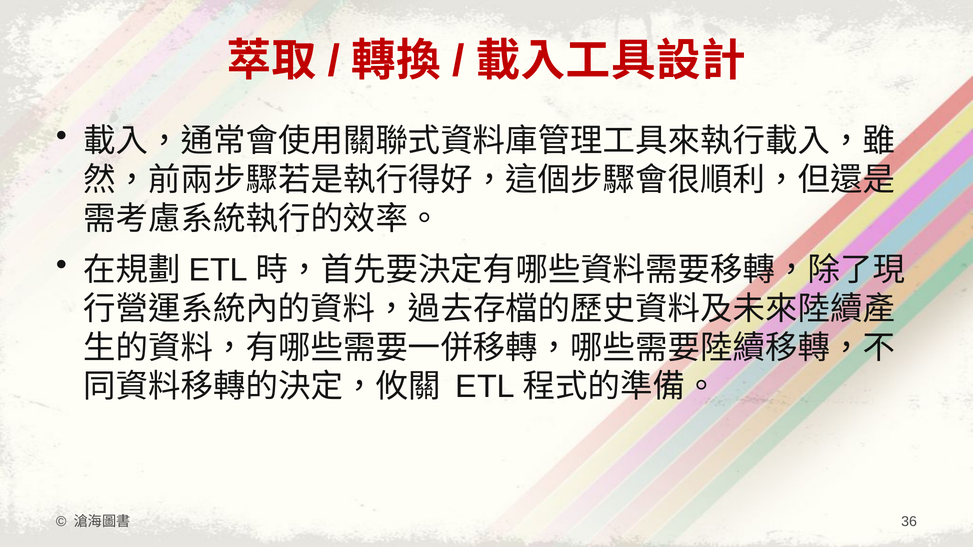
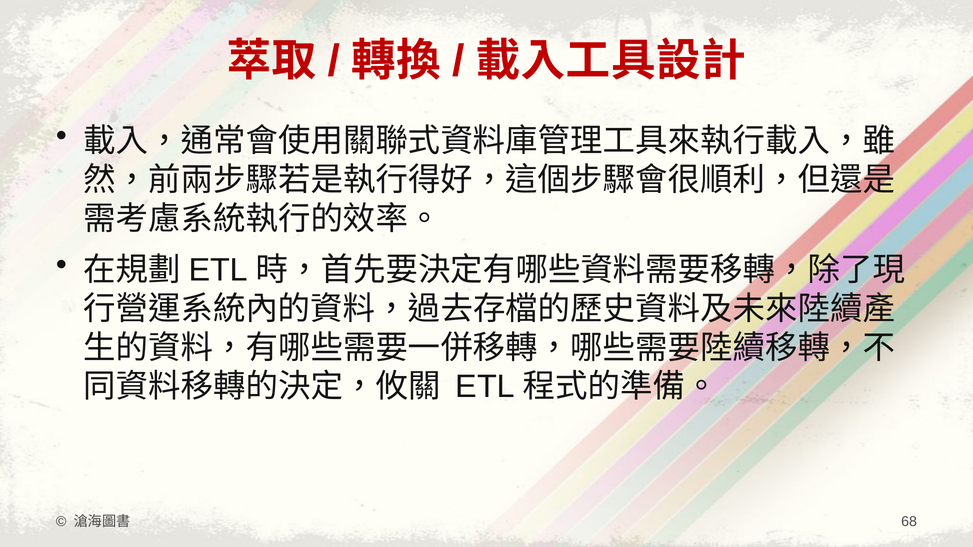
36: 36 -> 68 (909, 522)
